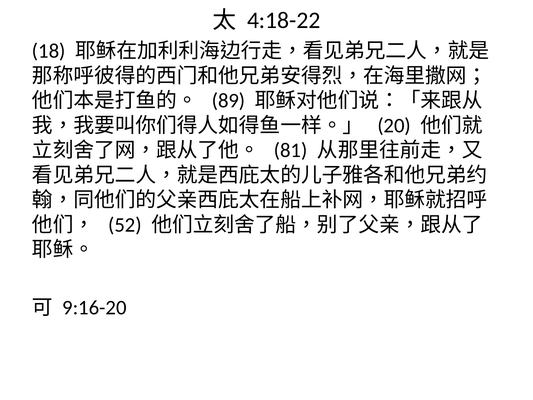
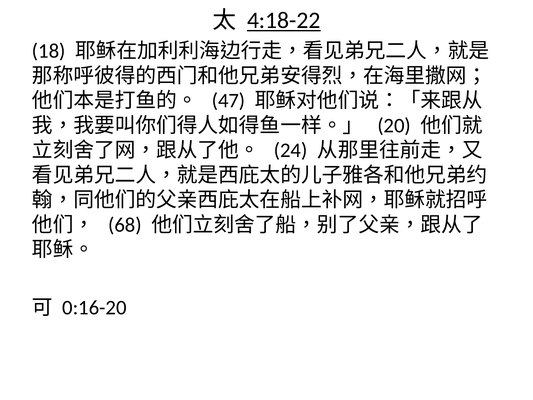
4:18-22 underline: none -> present (284, 20)
89: 89 -> 47 (228, 101)
81: 81 -> 24 (291, 150)
52: 52 -> 68 (125, 225)
9:16-20: 9:16-20 -> 0:16-20 (94, 308)
